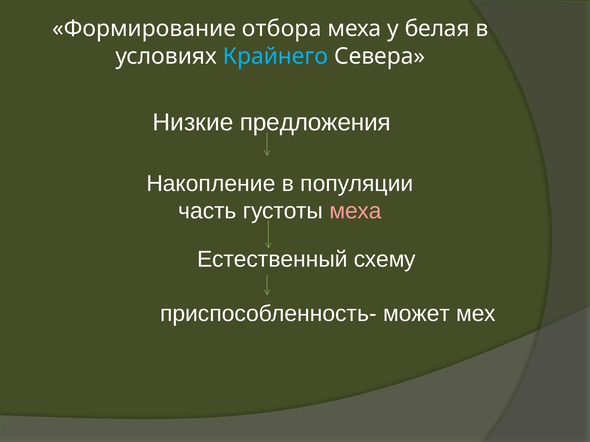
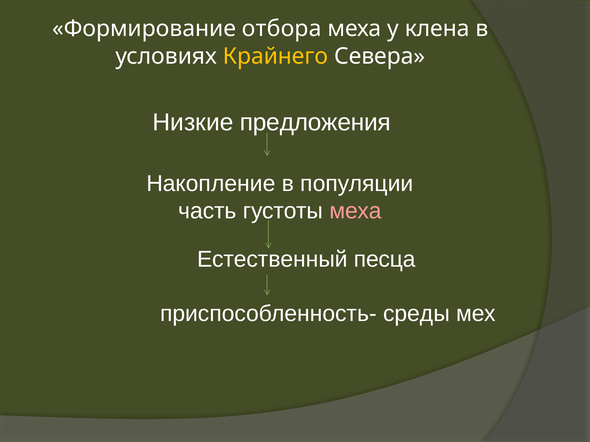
белая: белая -> клена (437, 29)
Крайнего colour: light blue -> yellow (275, 56)
схему: схему -> песца (385, 259)
может: может -> среды (416, 314)
